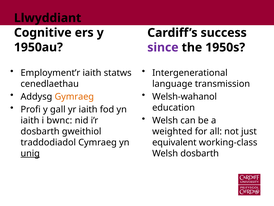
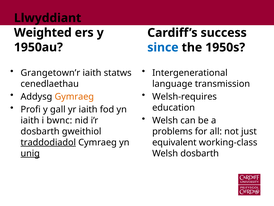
Cognitive: Cognitive -> Weighted (43, 33)
since colour: purple -> blue (163, 47)
Employment’r: Employment’r -> Grangetown’r (50, 73)
Welsh-wahanol: Welsh-wahanol -> Welsh-requires (185, 96)
weighted: weighted -> problems (172, 131)
traddodiadol underline: none -> present (48, 142)
